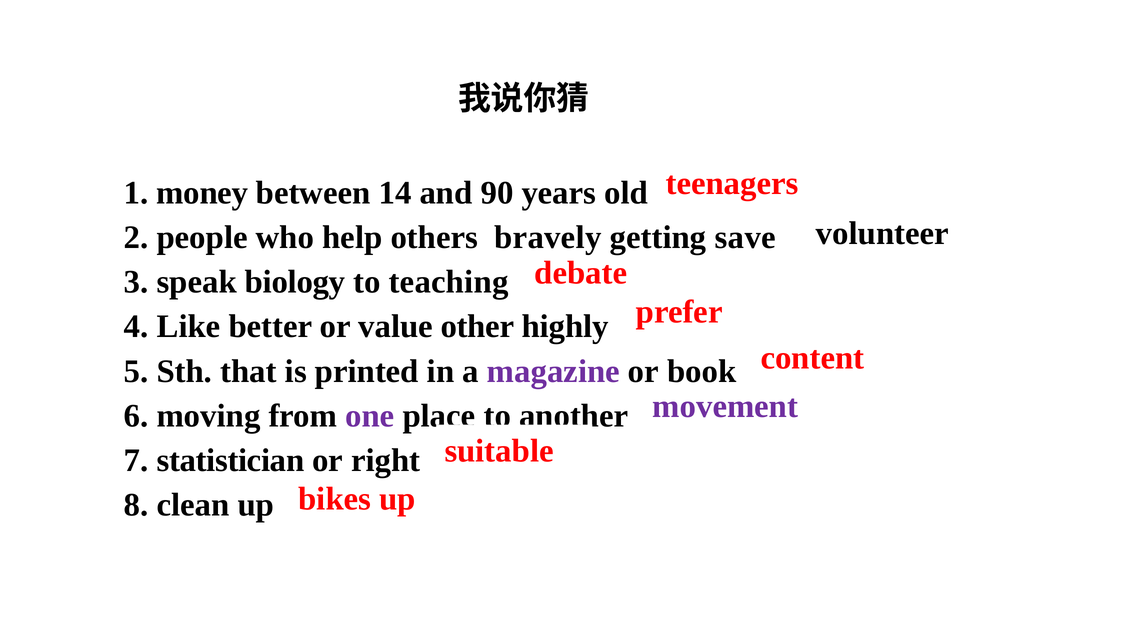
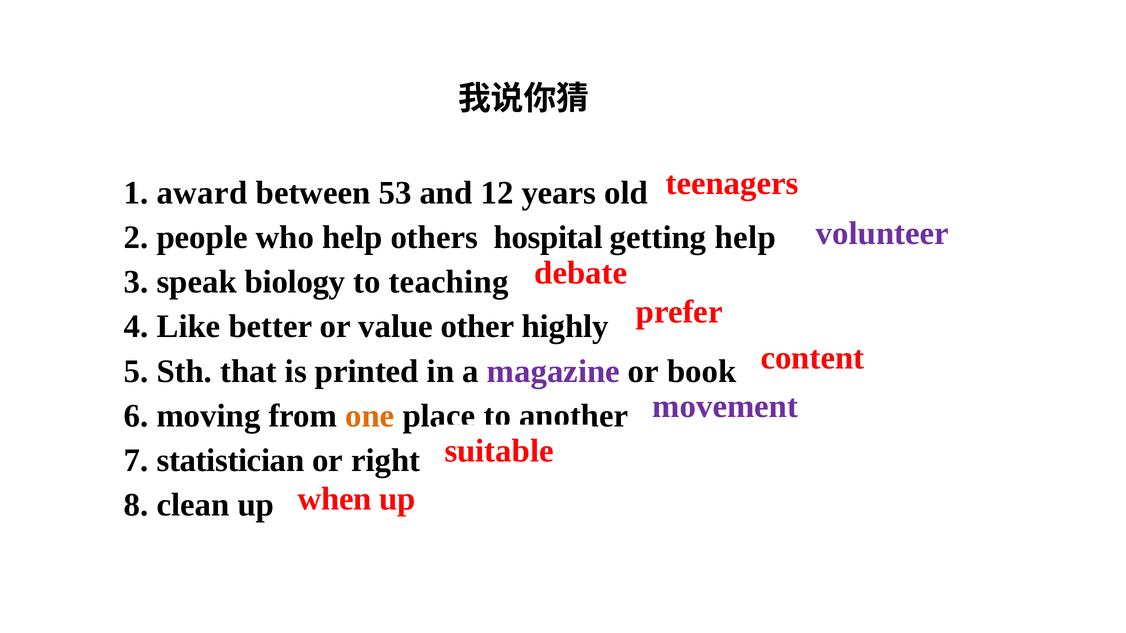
money: money -> award (202, 193)
14: 14 -> 53 (395, 193)
90: 90 -> 12 (497, 193)
volunteer colour: black -> purple (882, 234)
bravely: bravely -> hospital (548, 238)
getting save: save -> help (745, 238)
one colour: purple -> orange (370, 416)
bikes: bikes -> when (335, 499)
